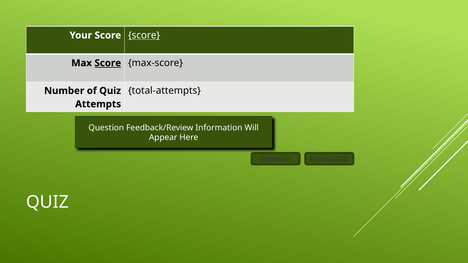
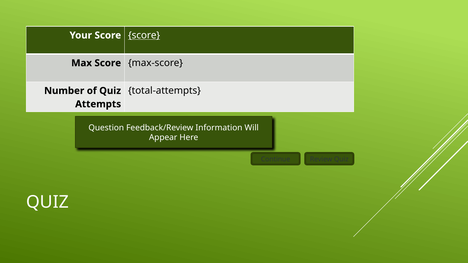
Score underline: present -> none (108, 63)
